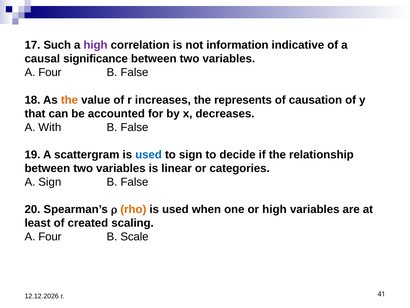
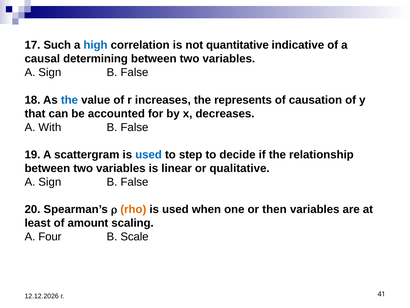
high colour: purple -> blue (96, 45)
information: information -> quantitative (237, 45)
significance: significance -> determining (96, 59)
Four: Four -> Sign (50, 72)
the colour: orange -> blue (69, 100)
to sign: sign -> step (191, 154)
categories: categories -> qualitative (240, 168)
or high: high -> then (274, 209)
created: created -> amount (88, 223)
